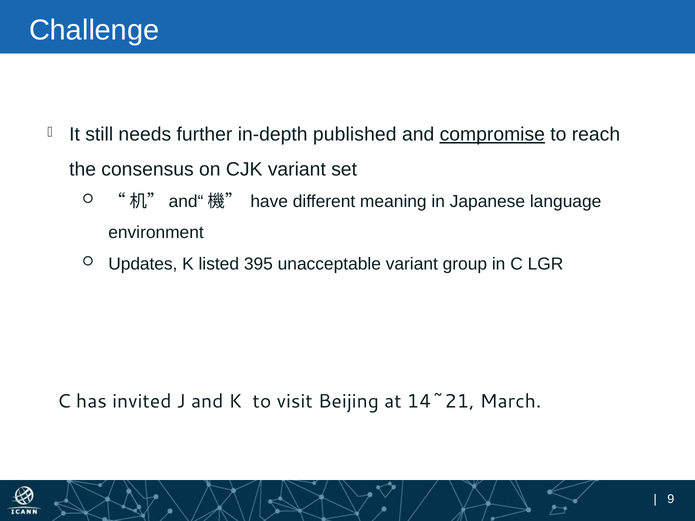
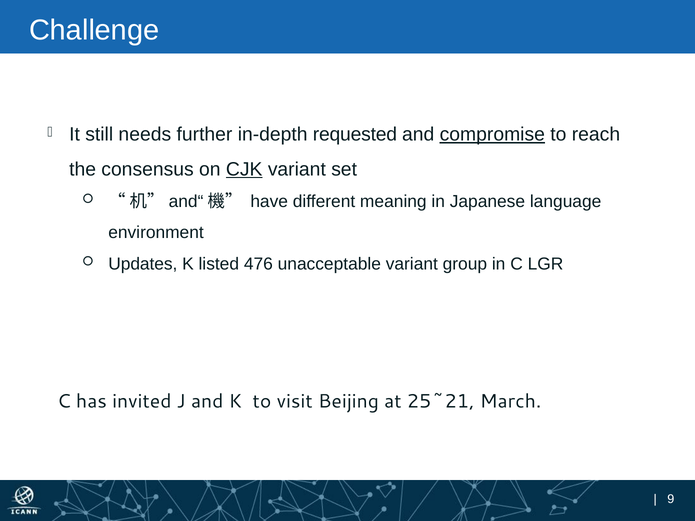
published: published -> requested (355, 135)
CJK underline: none -> present (244, 169)
395: 395 -> 476 (258, 264)
14~21: 14~21 -> 25~21 (441, 402)
